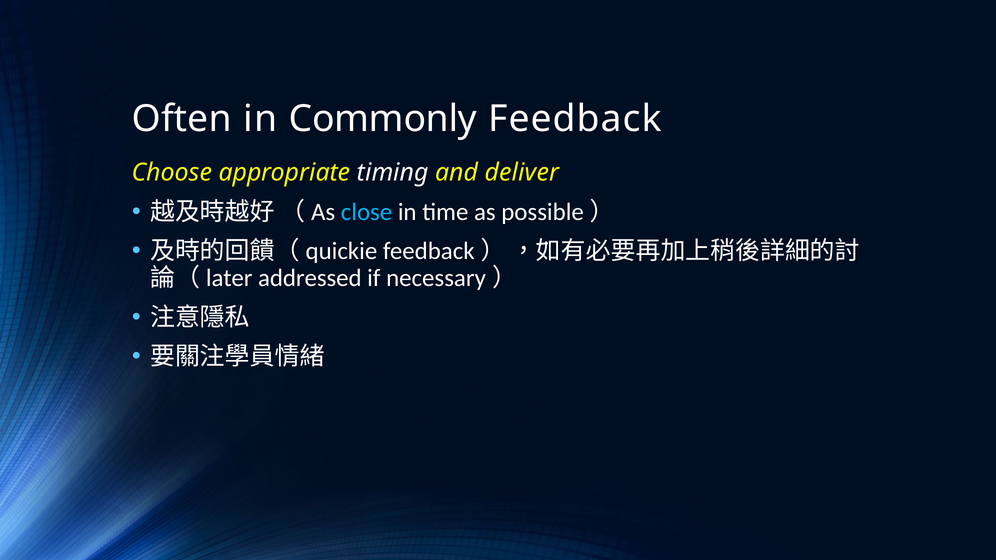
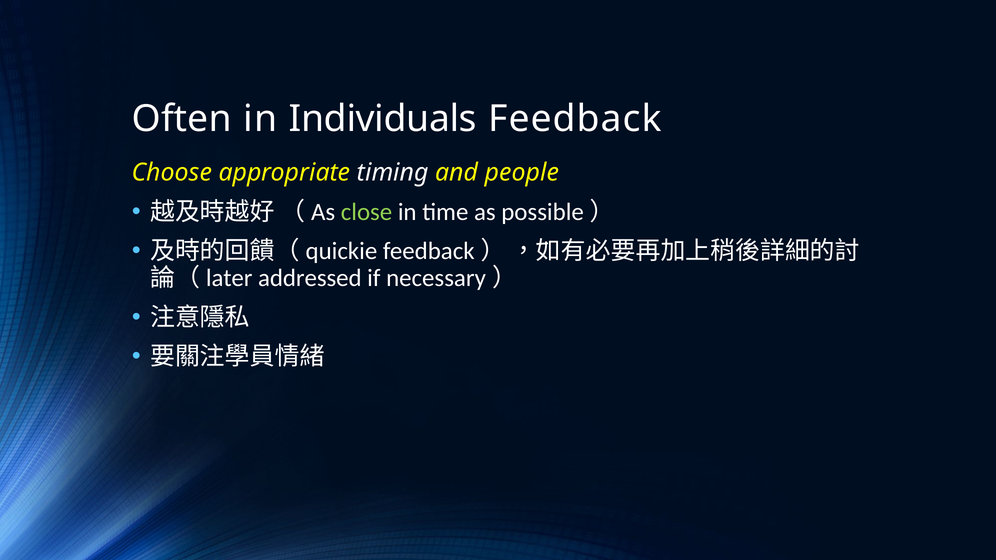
Commonly: Commonly -> Individuals (383, 119)
deliver: deliver -> people (522, 173)
close colour: light blue -> light green (367, 212)
